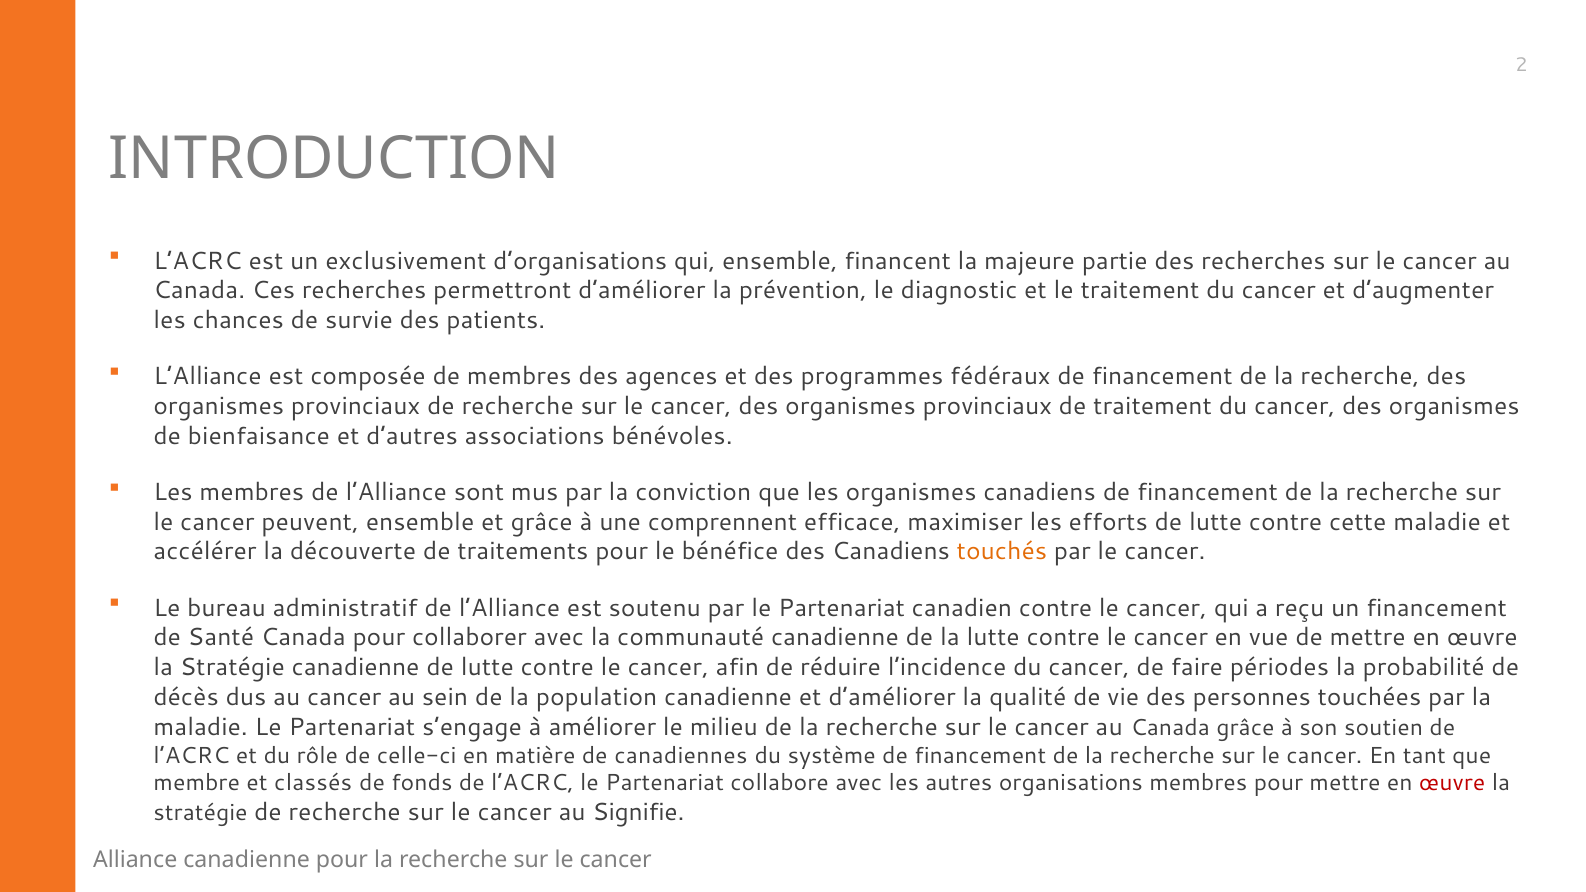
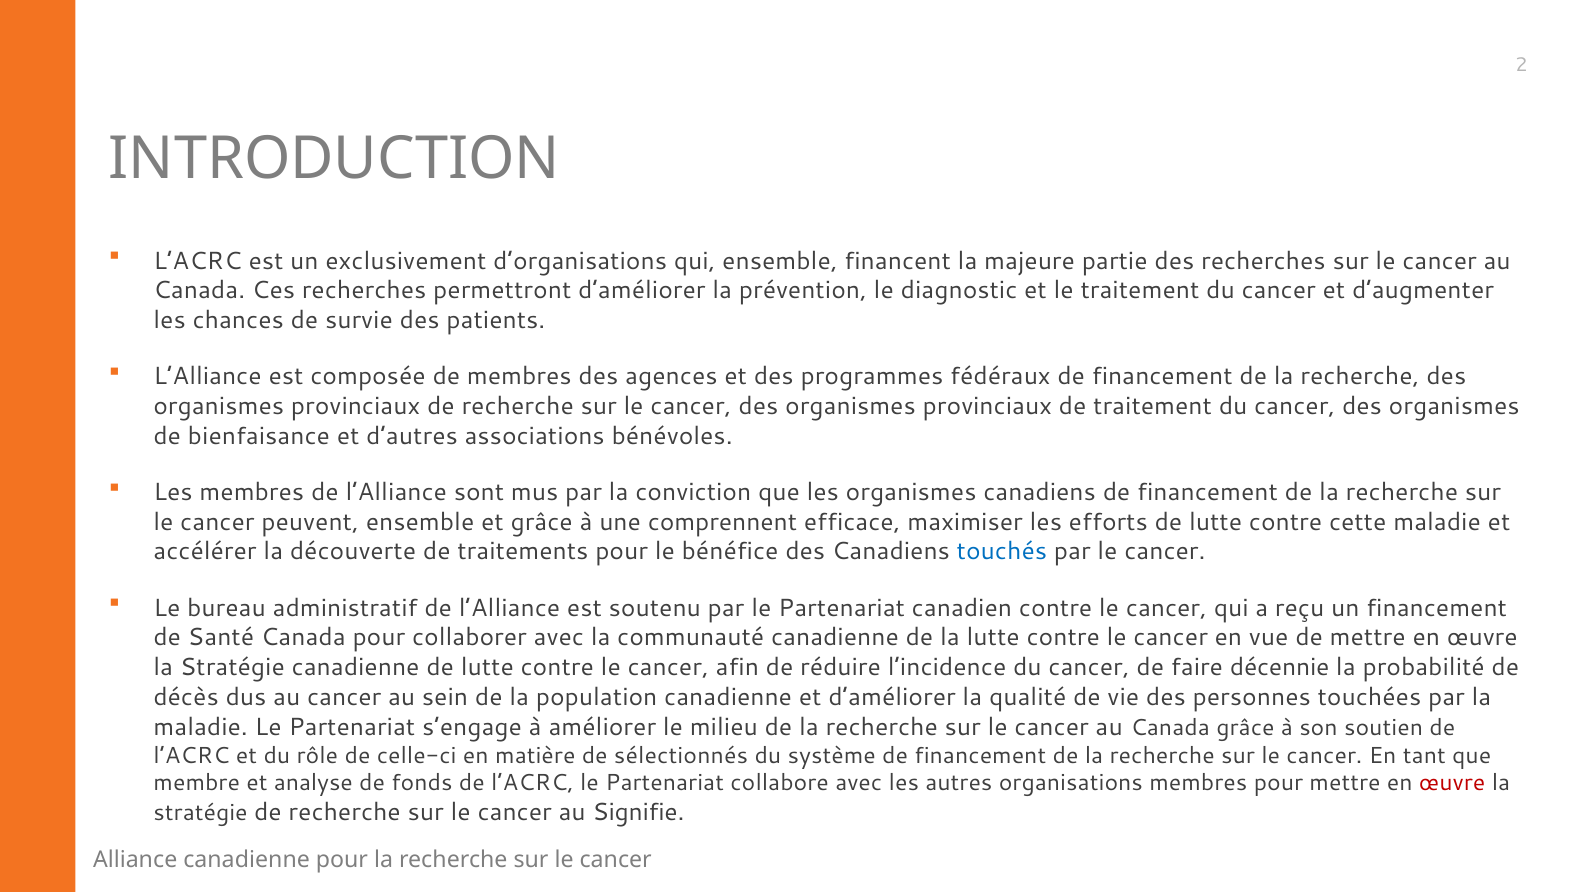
touchés colour: orange -> blue (1002, 552)
périodes: périodes -> décennie (1280, 667)
canadiennes: canadiennes -> sélectionnés (681, 756)
classés: classés -> analyse (313, 783)
